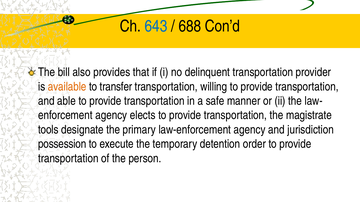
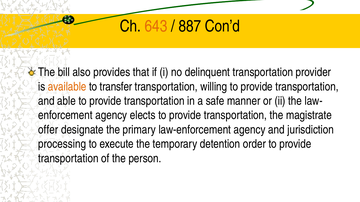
643 colour: blue -> orange (156, 26)
688: 688 -> 887 (190, 26)
tools: tools -> offer (48, 130)
possession: possession -> processing (62, 144)
